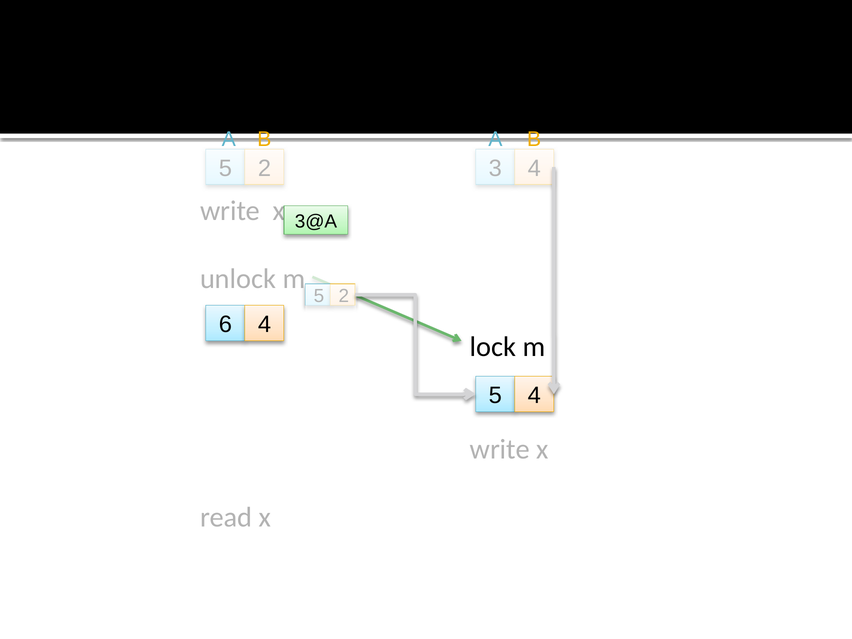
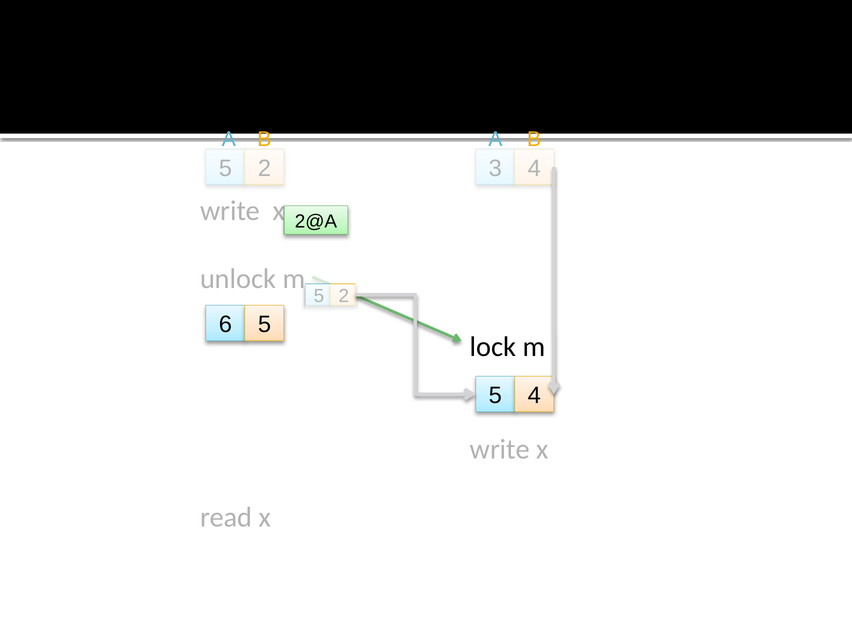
3@A: 3@A -> 2@A (316, 221)
6 4: 4 -> 5 (264, 325)
